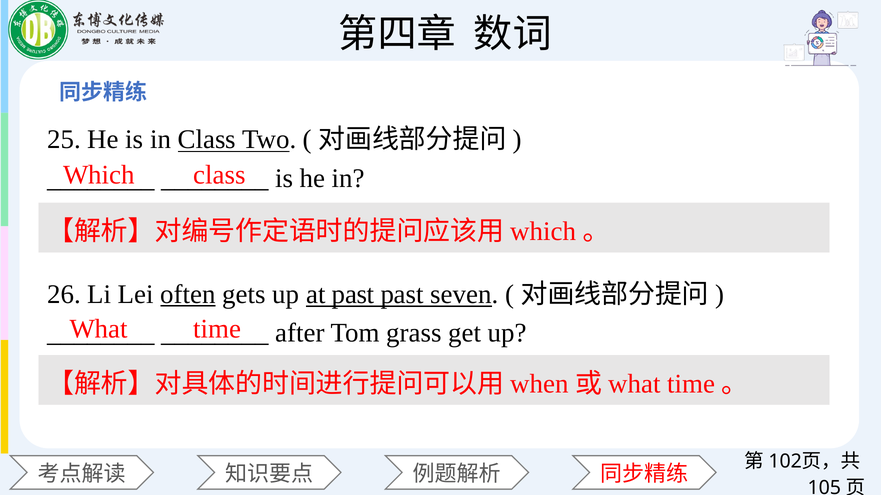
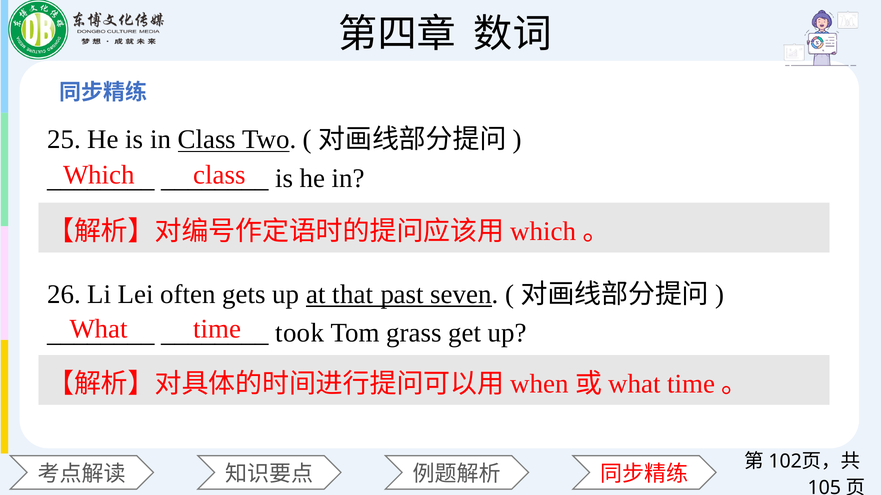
often underline: present -> none (188, 295)
at past: past -> that (353, 295)
after: after -> took (300, 333)
